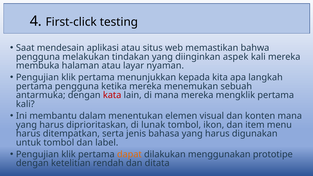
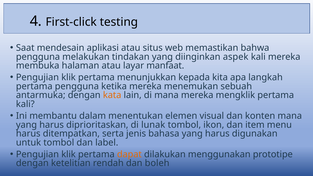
nyaman: nyaman -> manfaat (165, 66)
kata colour: red -> orange (112, 95)
ditata: ditata -> boleh (157, 163)
